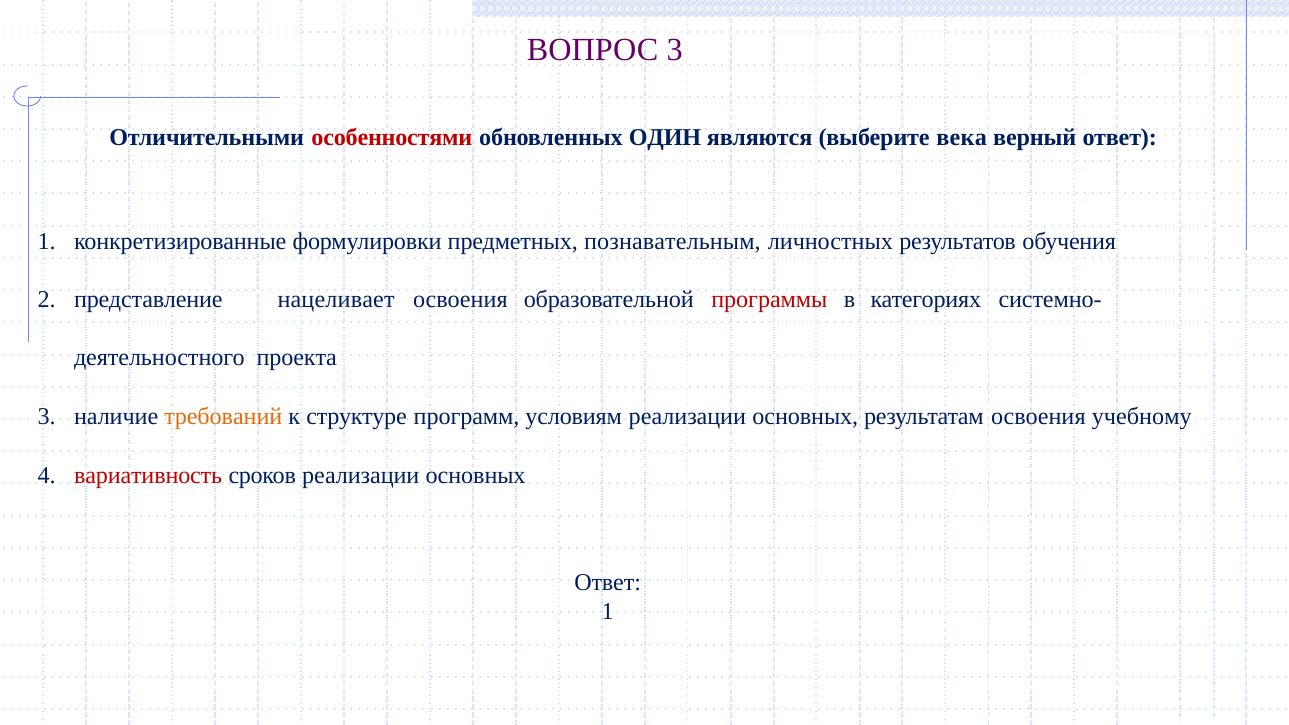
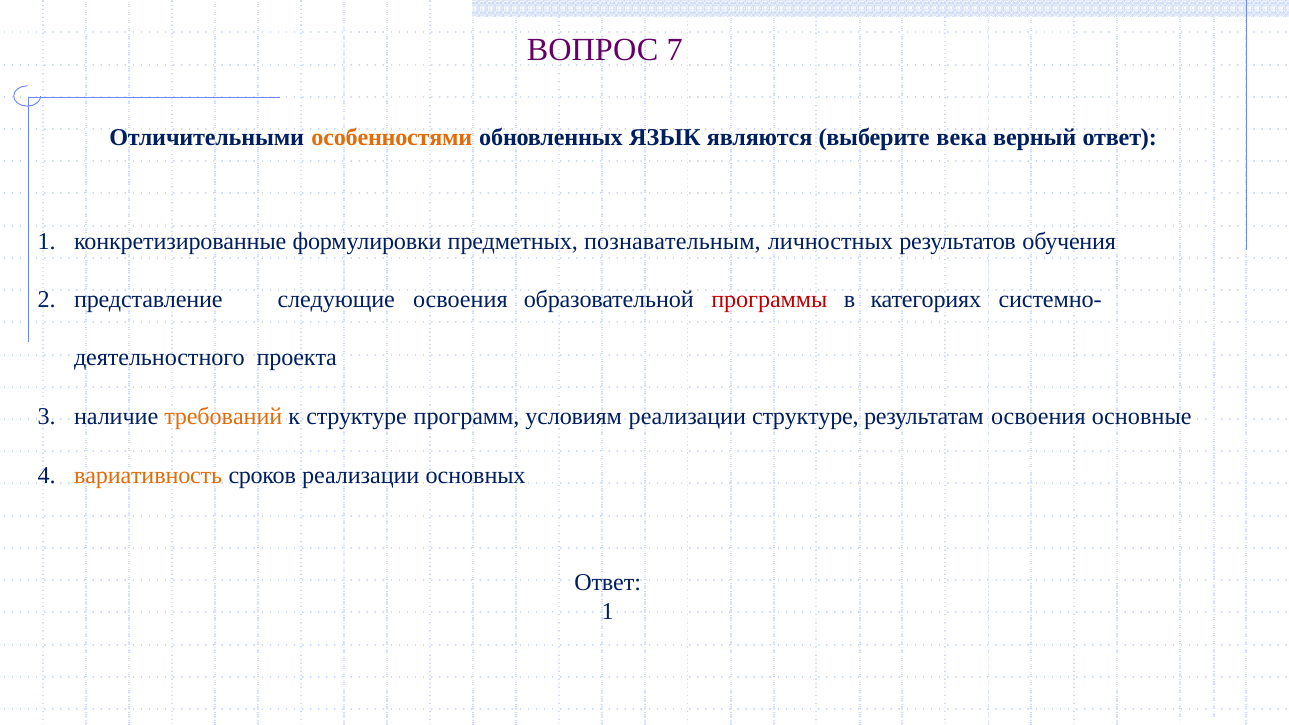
ВОПРОС 3: 3 -> 7 (675, 50)
особенностями colour: red -> orange (392, 138)
ОДИН: ОДИН -> ЯЗЫК (665, 138)
нацеливает: нацеливает -> следующие (336, 299)
условиям реализации основных: основных -> структуре (805, 416)
учебному: учебному -> основные (1142, 416)
вариативность colour: red -> orange (148, 476)
